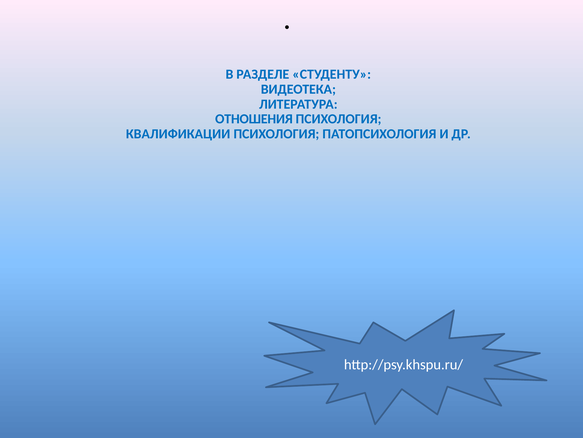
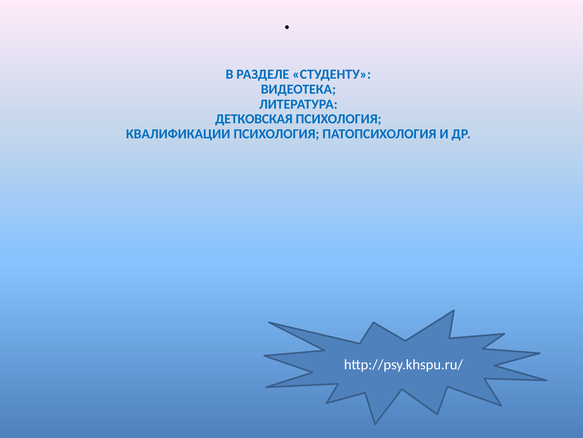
ОТНОШЕНИЯ: ОТНОШЕНИЯ -> ДЕТКОВСКАЯ (254, 119)
